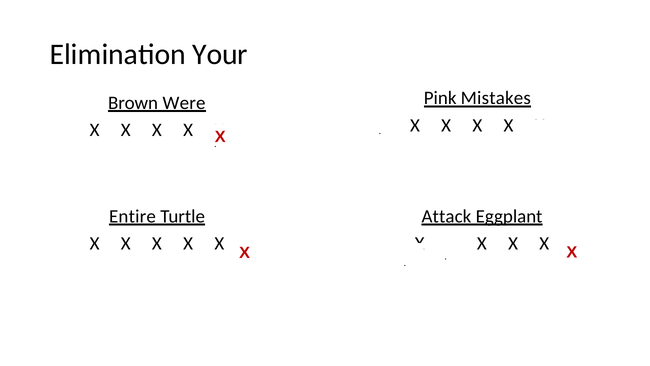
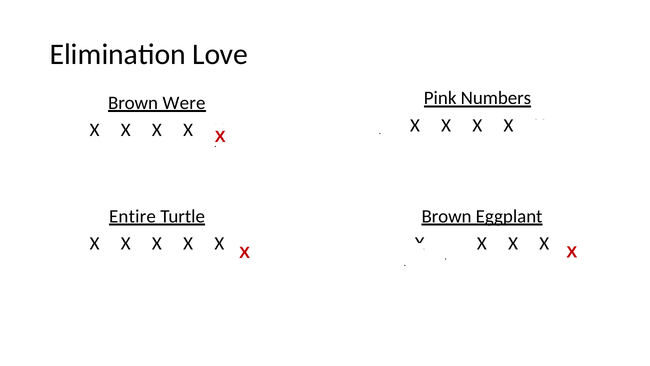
Your: Your -> Love (220, 55)
Mistakes: Mistakes -> Numbers (496, 98)
Attack: Attack -> Brown (447, 216)
